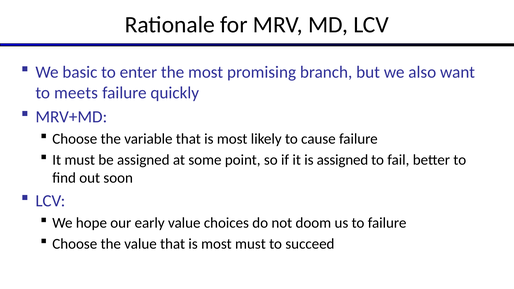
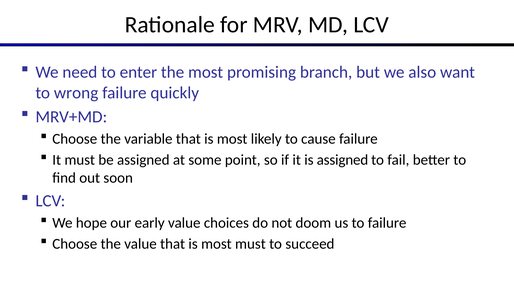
basic: basic -> need (80, 72)
meets: meets -> wrong (76, 93)
